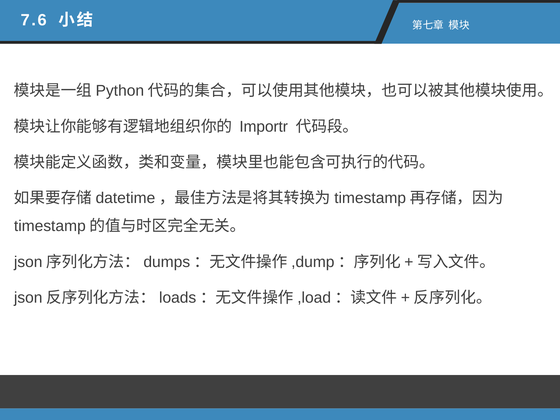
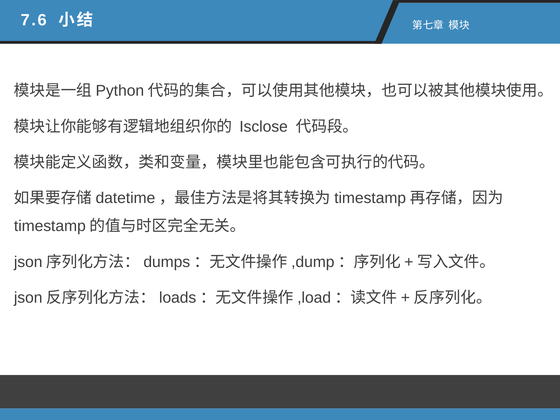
Importr: Importr -> Isclose (264, 127)
